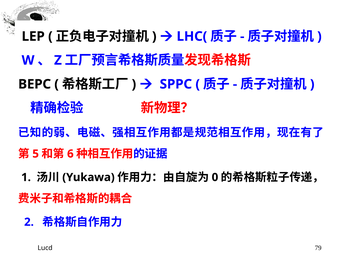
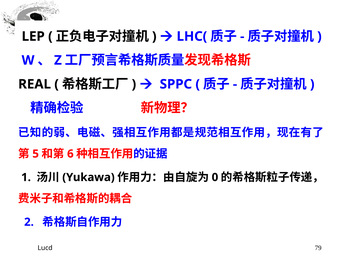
BEPC: BEPC -> REAL (35, 84)
